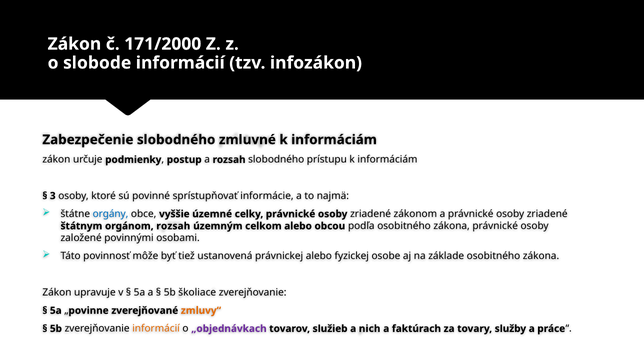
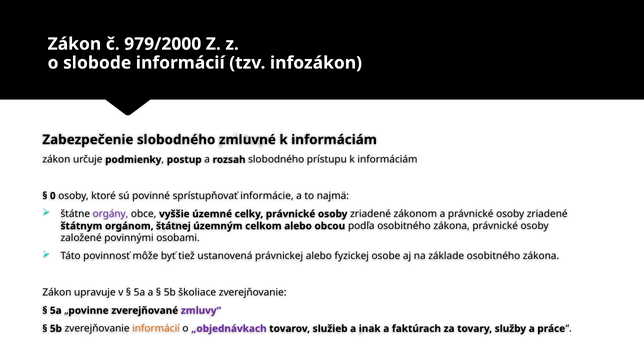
171/2000: 171/2000 -> 979/2000 (163, 44)
3: 3 -> 0 (53, 196)
orgány colour: blue -> purple (111, 214)
orgánom rozsah: rozsah -> štátnej (173, 226)
zmluvy“ colour: orange -> purple (201, 311)
nich: nich -> inak (370, 329)
